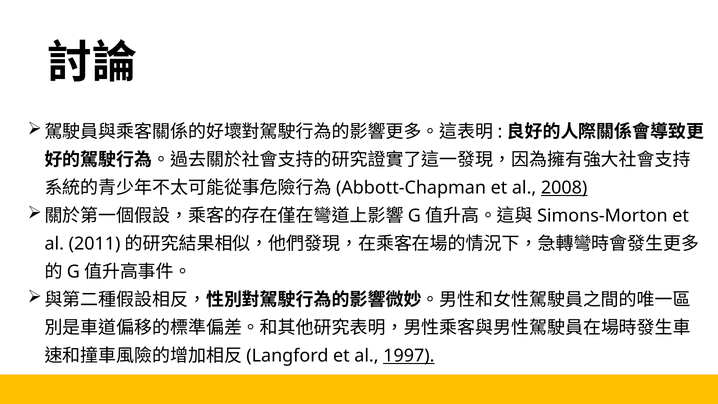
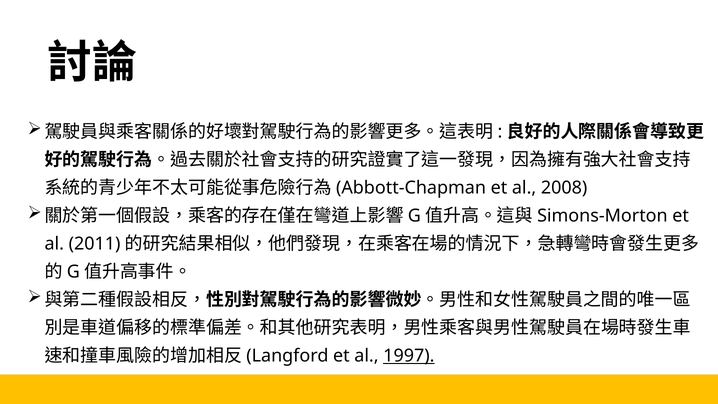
2008 underline: present -> none (564, 188)
